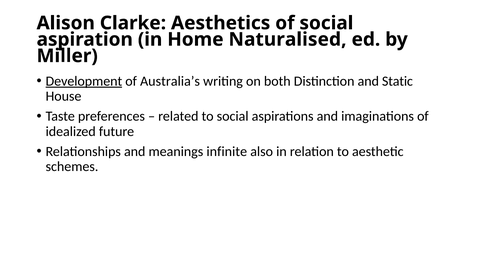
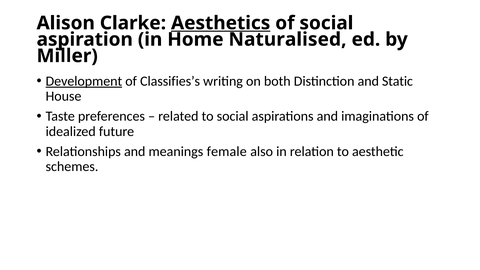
Aesthetics underline: none -> present (221, 23)
Australia’s: Australia’s -> Classifies’s (170, 81)
infinite: infinite -> female (227, 152)
